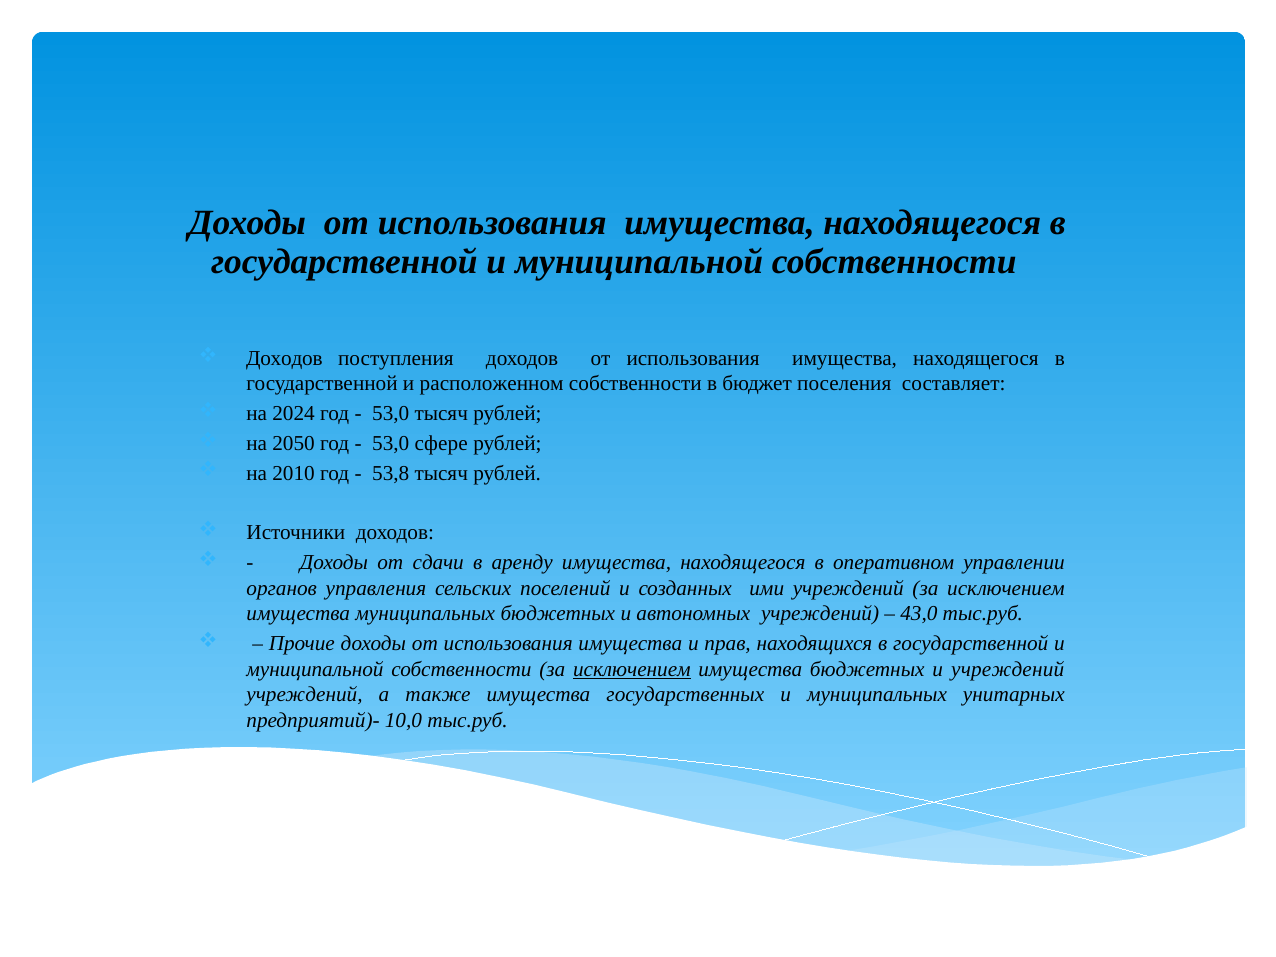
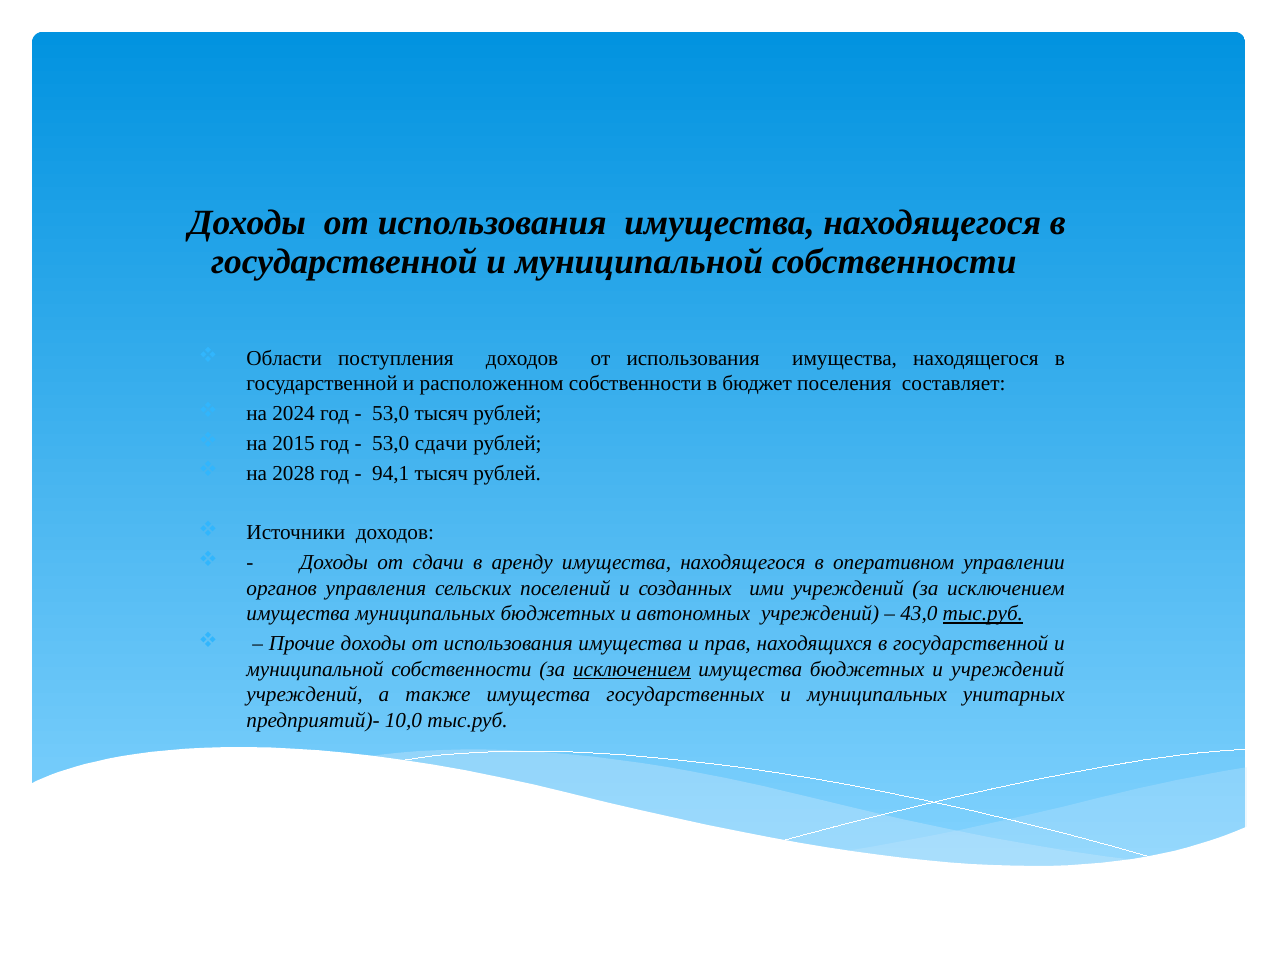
Доходов: Доходов -> Области (284, 358)
2050: 2050 -> 2015 (294, 444)
53,0 сфере: сфере -> сдачи (441, 444)
2010: 2010 -> 2028 (294, 473)
53,8: 53,8 -> 94,1 (391, 473)
тыс.руб underline: none -> present (983, 614)
